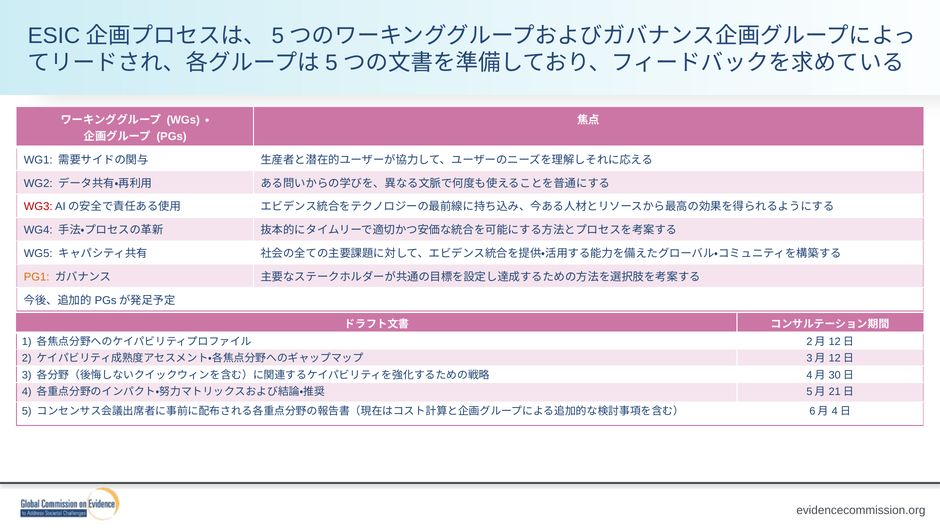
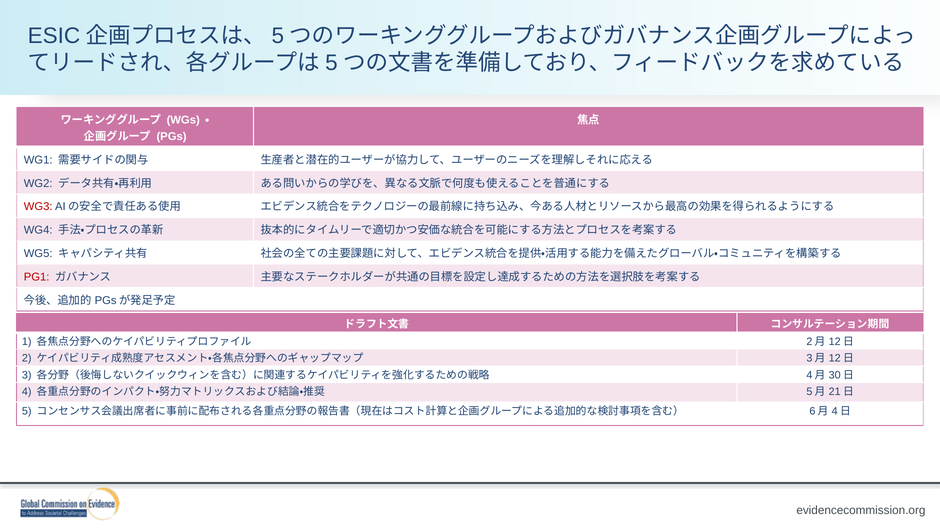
PG1 colour: orange -> red (37, 277)
